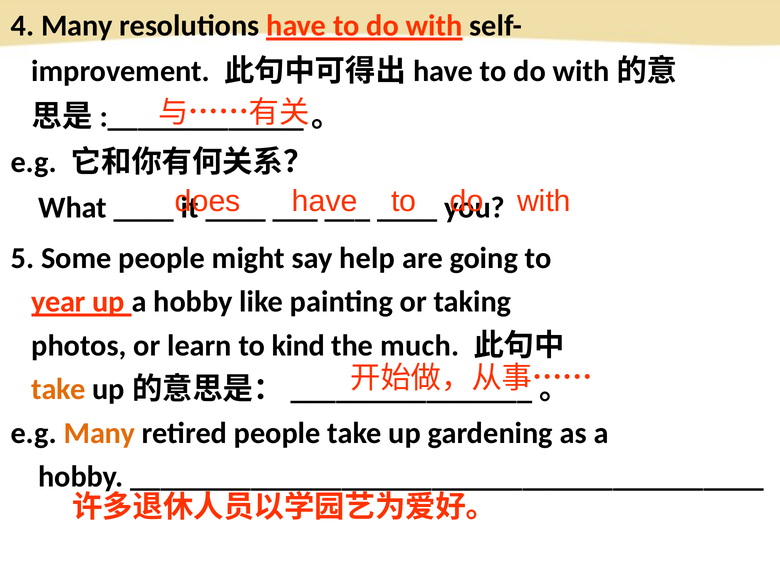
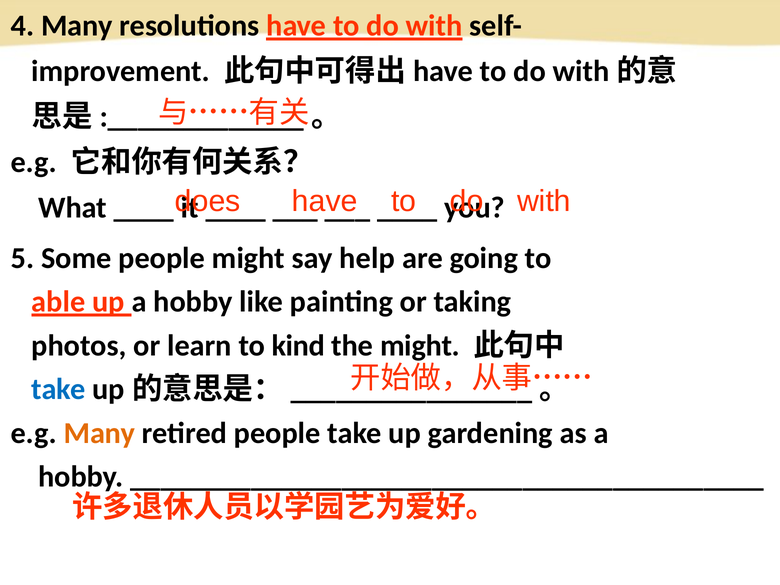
year: year -> able (58, 302)
the much: much -> might (420, 346)
take colour: orange -> blue (58, 389)
